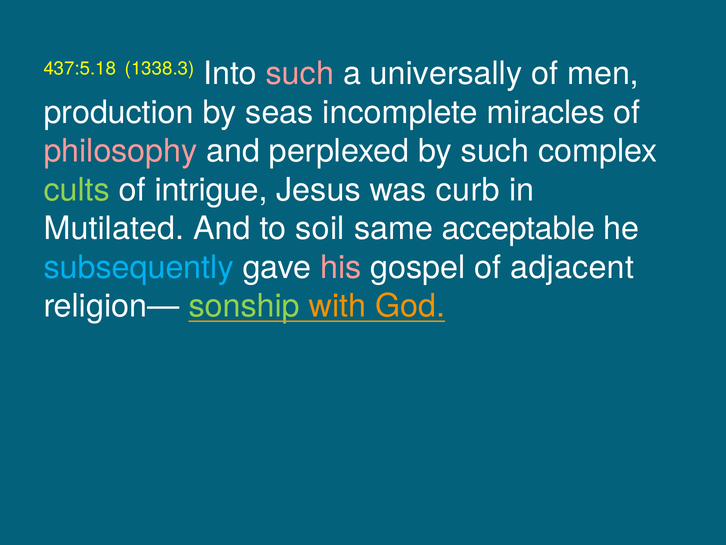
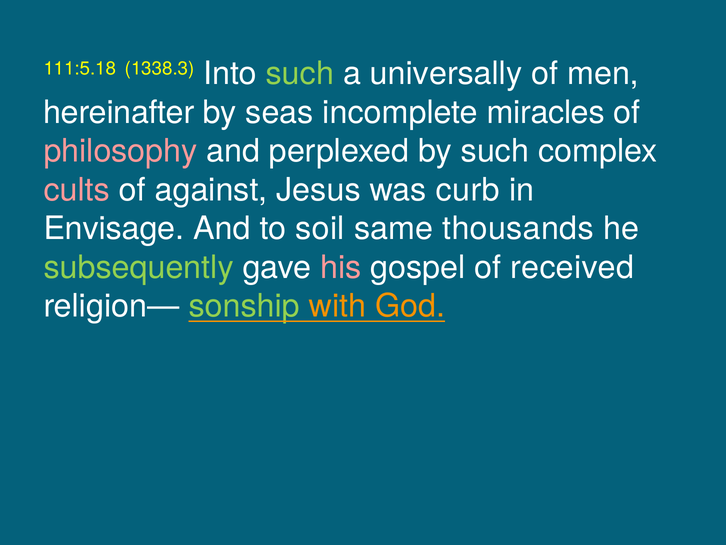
437:5.18: 437:5.18 -> 111:5.18 (80, 68)
such colour: pink -> light green (300, 74)
production: production -> hereinafter (119, 112)
cults colour: light green -> pink (77, 190)
intrigue: intrigue -> against (211, 190)
Mutilated: Mutilated -> Envisage (114, 229)
acceptable: acceptable -> thousands (518, 229)
subsequently colour: light blue -> light green (139, 267)
adjacent: adjacent -> received (572, 267)
